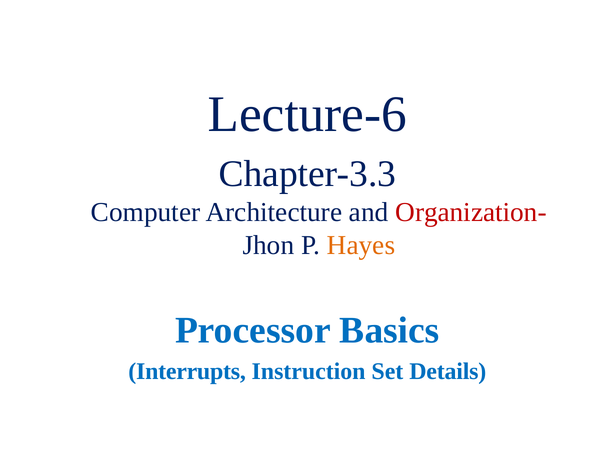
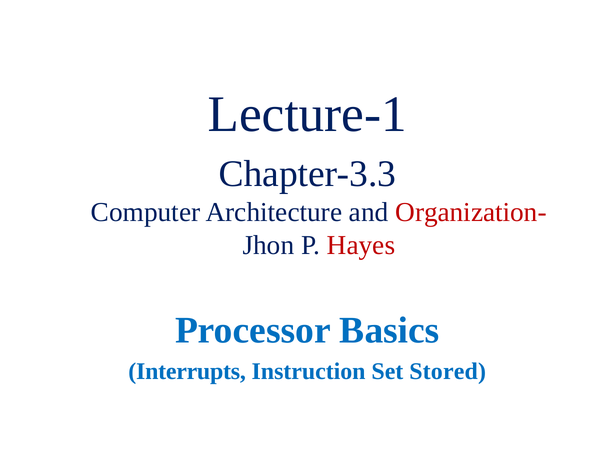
Lecture-6: Lecture-6 -> Lecture-1 (307, 114)
Hayes colour: orange -> red (361, 245)
Details: Details -> Stored (448, 371)
